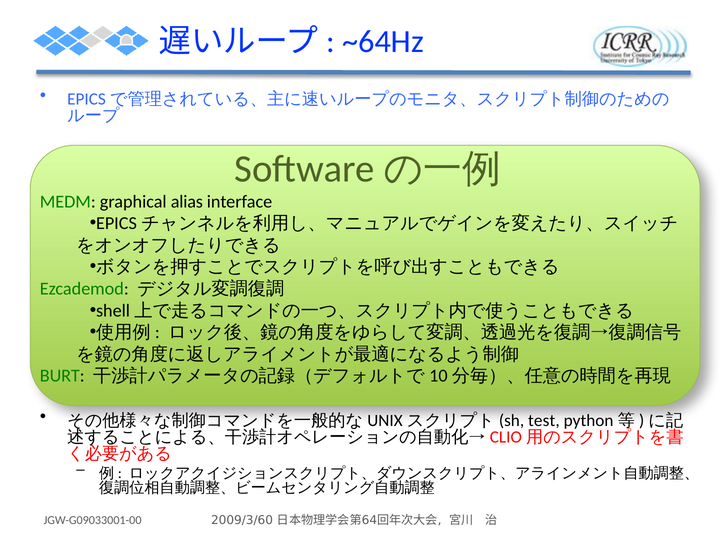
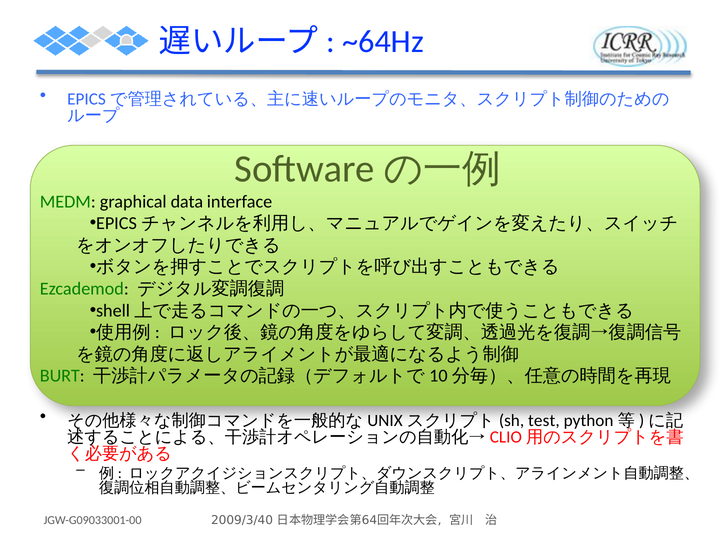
alias: alias -> data (187, 202)
2009/3/60: 2009/3/60 -> 2009/3/40 (242, 521)
